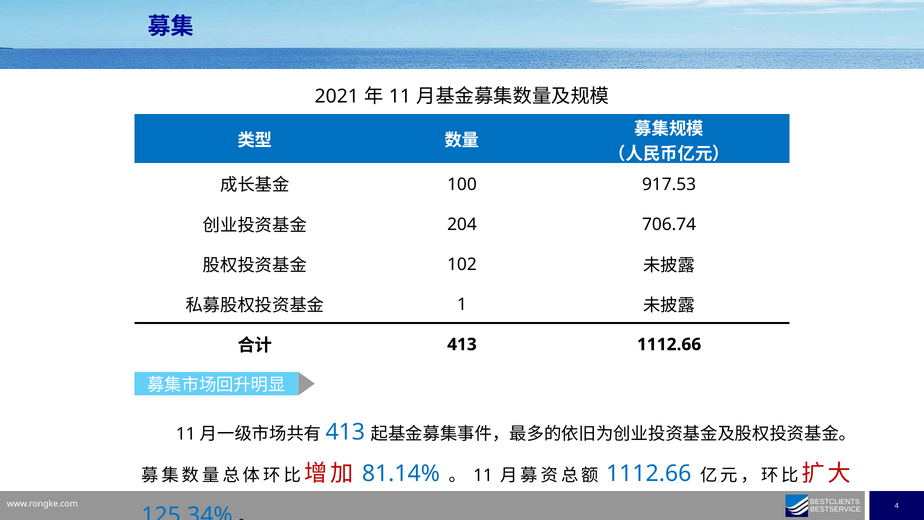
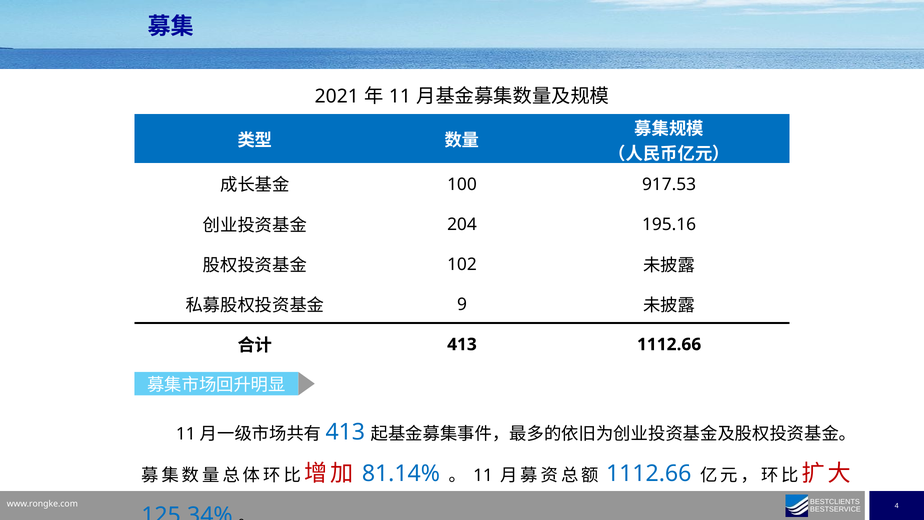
706.74: 706.74 -> 195.16 (669, 224)
1: 1 -> 9 (462, 304)
